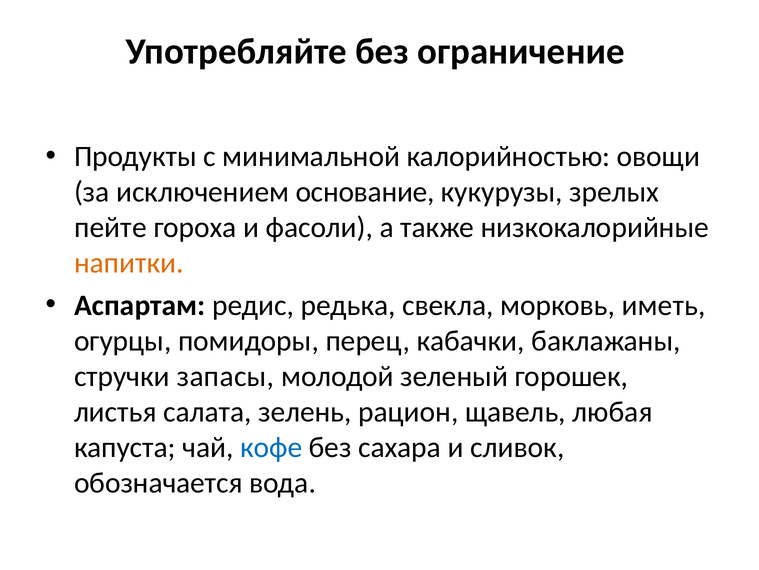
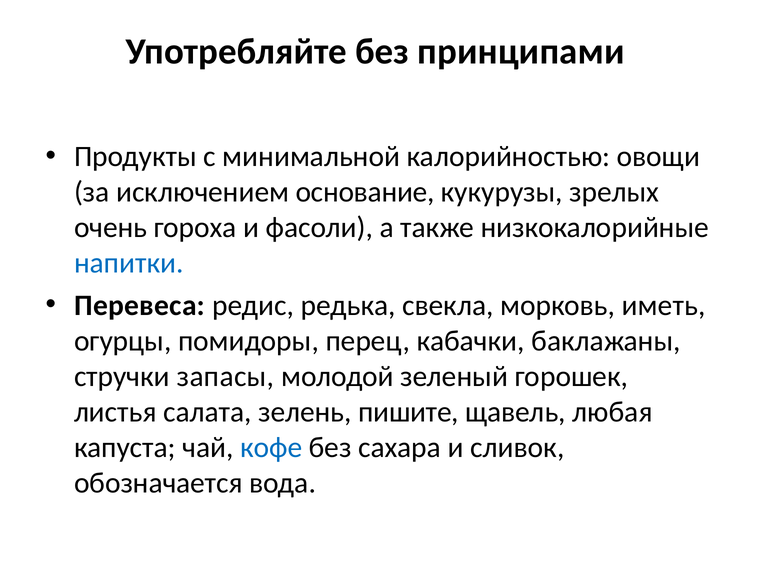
ограничение: ограничение -> принципами (521, 51)
пейте: пейте -> очень (111, 227)
напитки colour: orange -> blue (129, 263)
Аспартам: Аспартам -> Перевеса (140, 305)
рацион: рацион -> пишите (409, 411)
